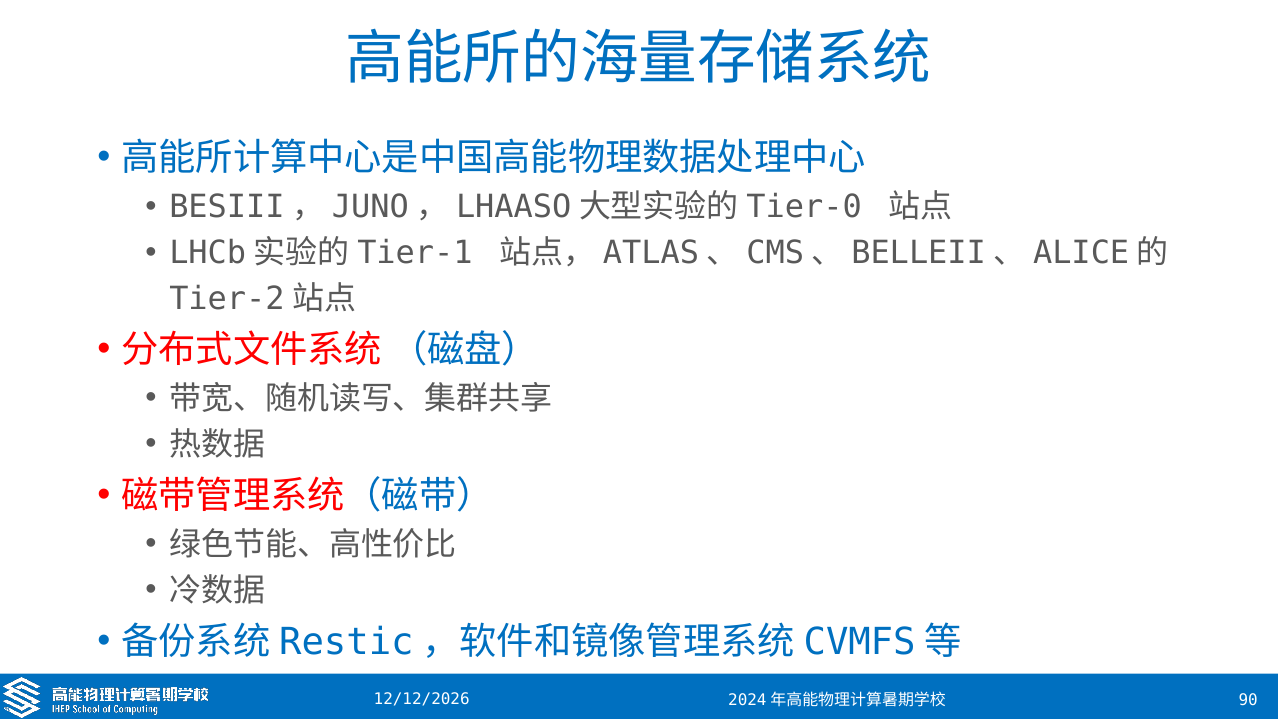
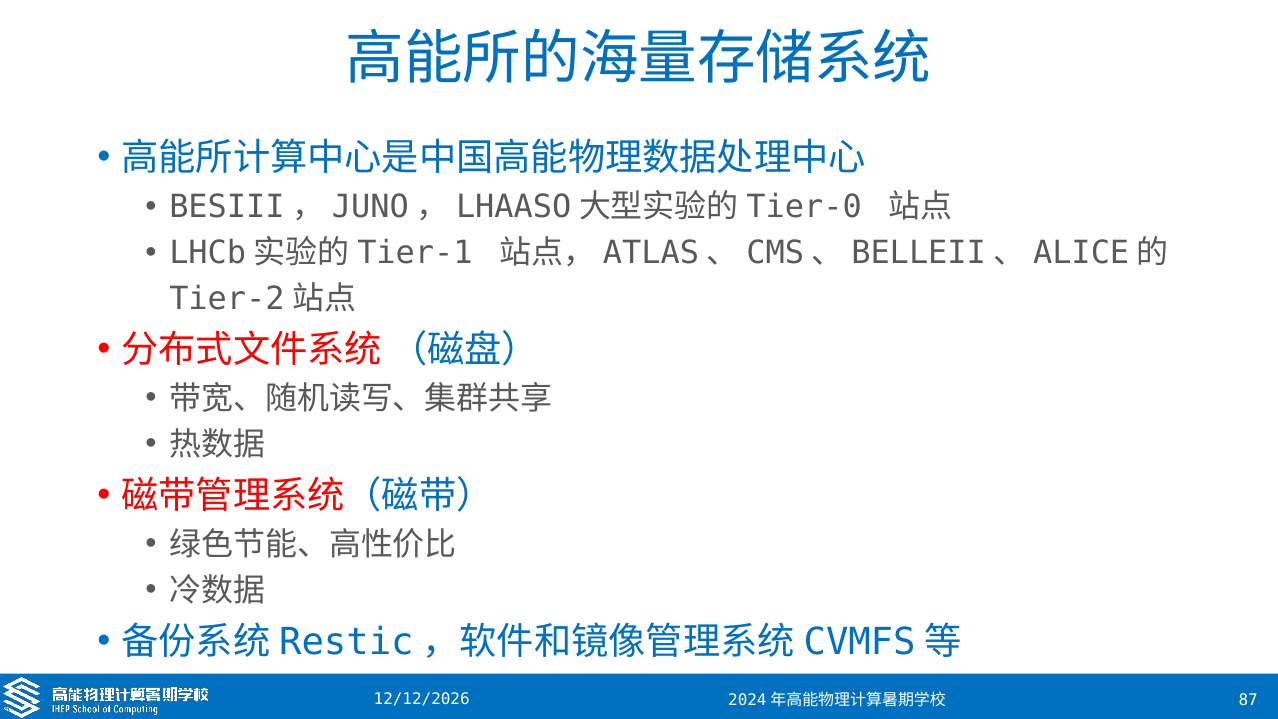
90: 90 -> 87 (1248, 700)
